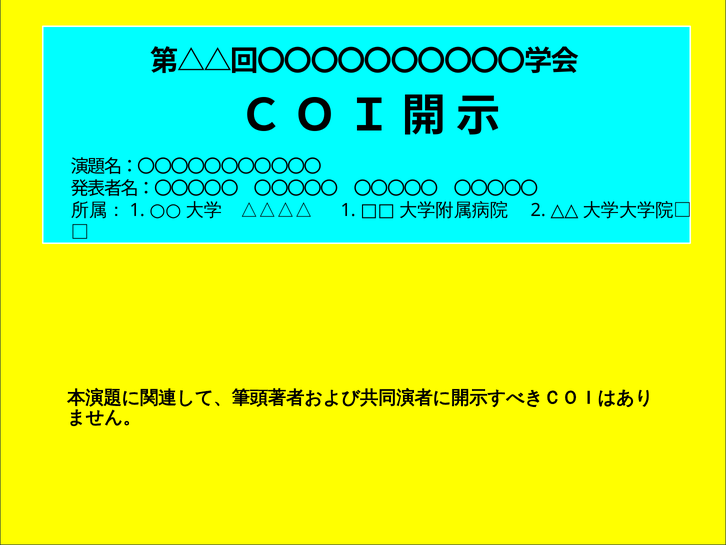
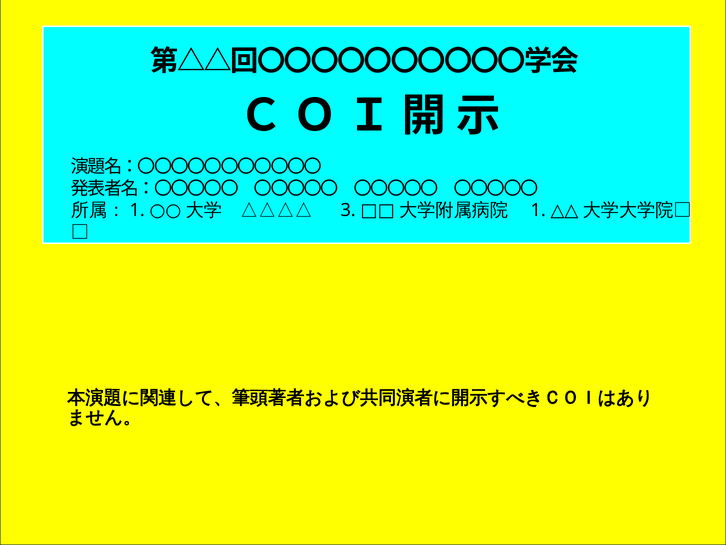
1: 1 -> 3 (348, 210)
2: 2 -> 1 (538, 210)
